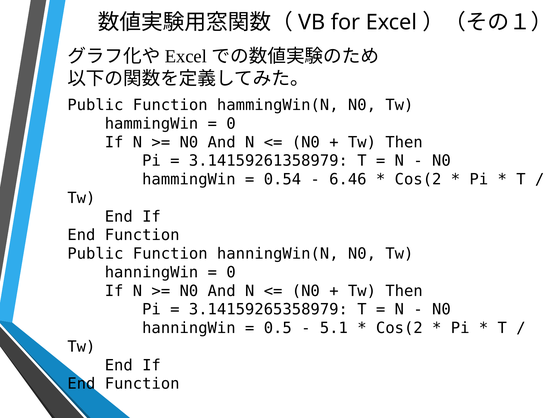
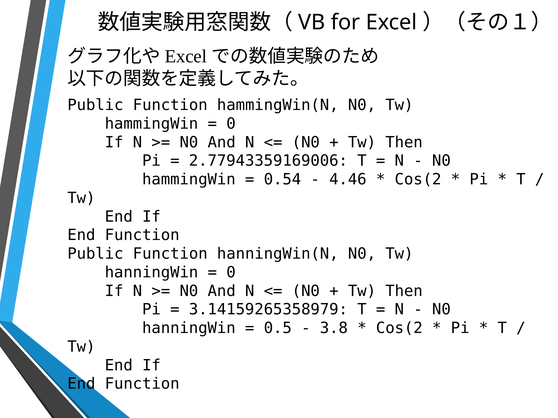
3.14159261358979: 3.14159261358979 -> 2.77943359169006 (268, 161)
6.46: 6.46 -> 4.46 (348, 180)
5.1: 5.1 -> 3.8 (334, 328)
